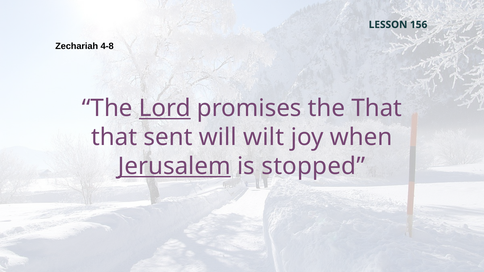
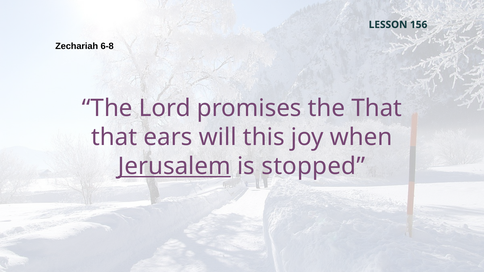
4-8: 4-8 -> 6-8 (107, 46)
Lord underline: present -> none (165, 108)
sent: sent -> ears (168, 137)
wilt: wilt -> this (264, 137)
